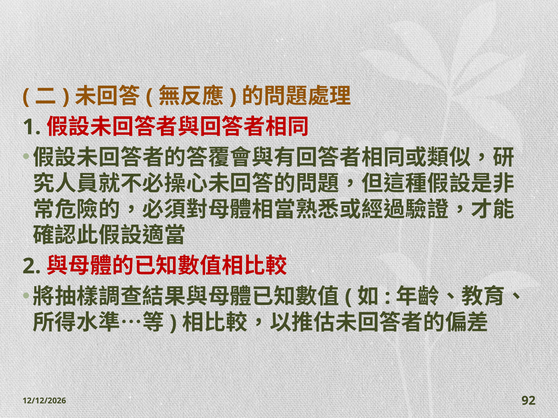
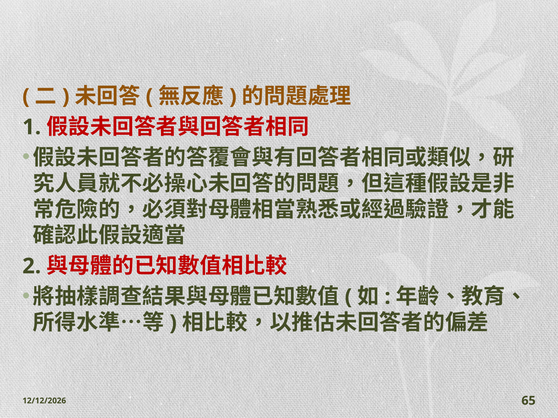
92: 92 -> 65 (529, 401)
